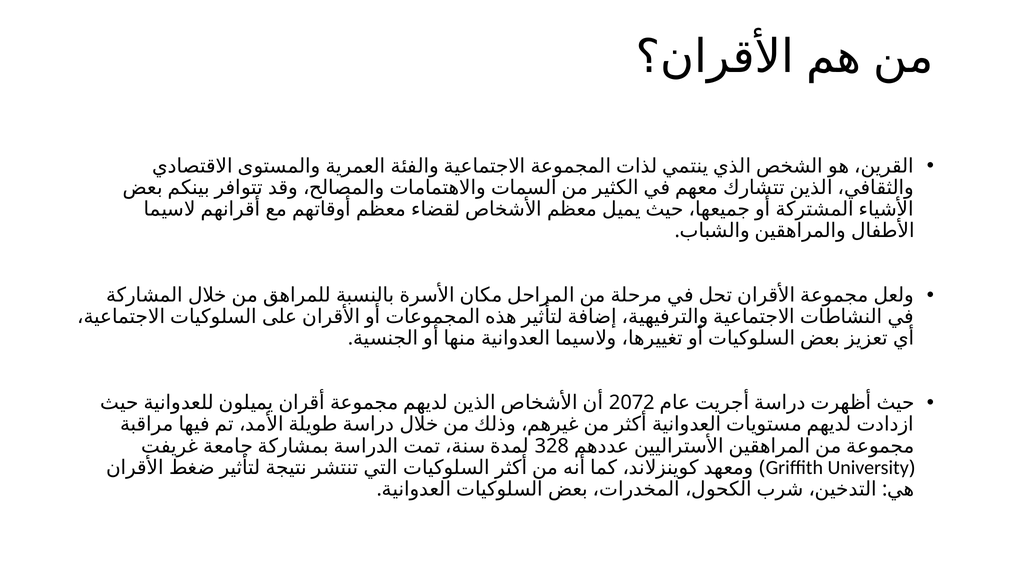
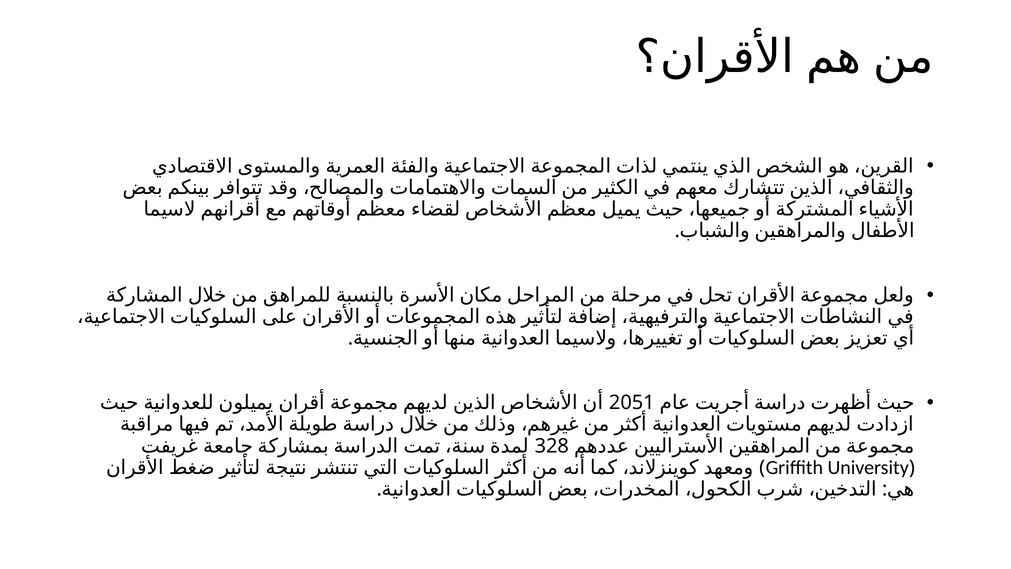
2072: 2072 -> 2051 (632, 402)
